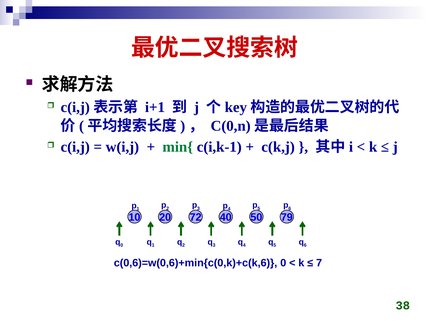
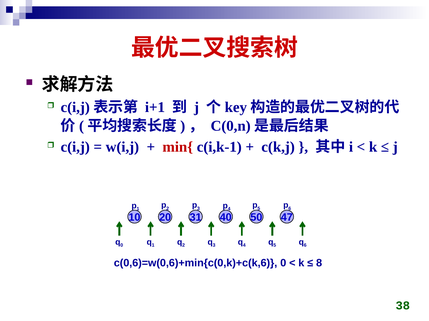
min{ colour: green -> red (178, 147)
72: 72 -> 31 (196, 218)
79: 79 -> 47 (287, 218)
7: 7 -> 8 (319, 264)
